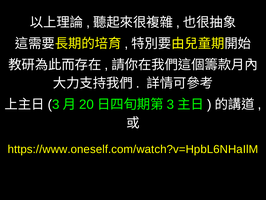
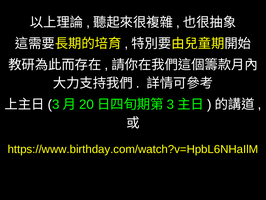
https://www.oneself.com/watch?v=HpbL6NHaIlM: https://www.oneself.com/watch?v=HpbL6NHaIlM -> https://www.birthday.com/watch?v=HpbL6NHaIlM (133, 149)
